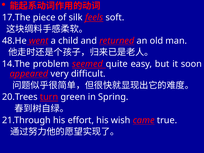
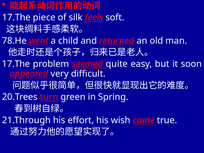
48.He: 48.He -> 78.He (14, 41)
14.The: 14.The -> 17.The (16, 64)
